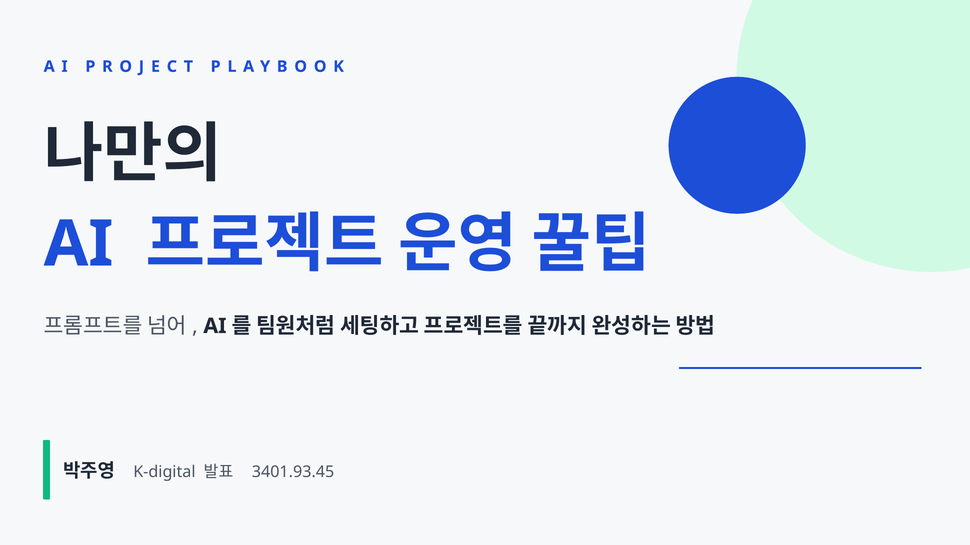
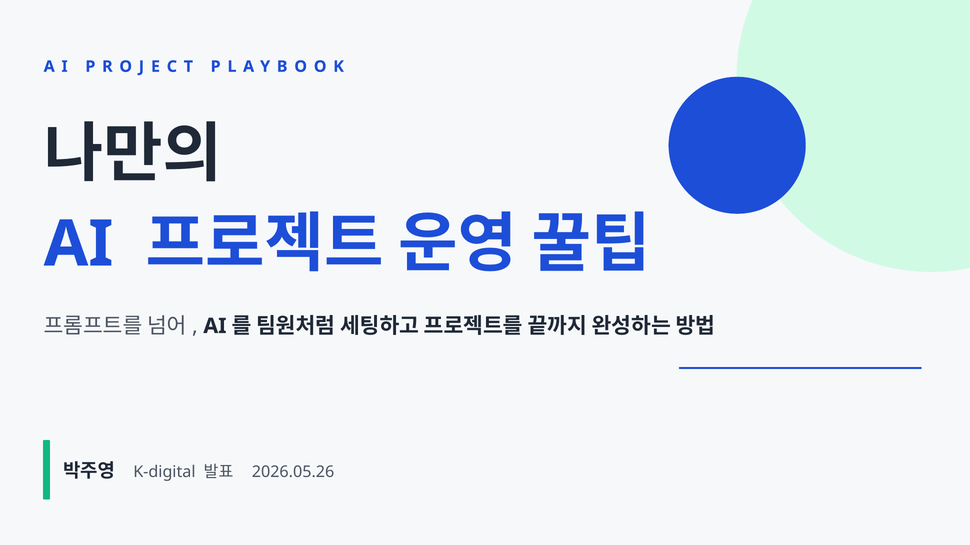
3401.93.45: 3401.93.45 -> 2026.05.26 (293, 473)
